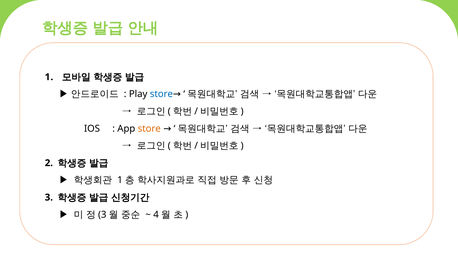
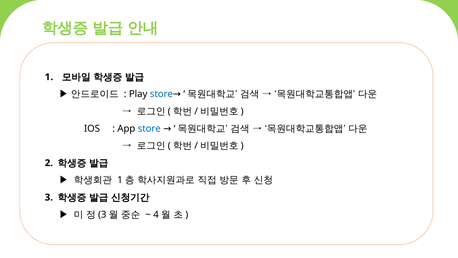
store colour: orange -> blue (149, 128)
